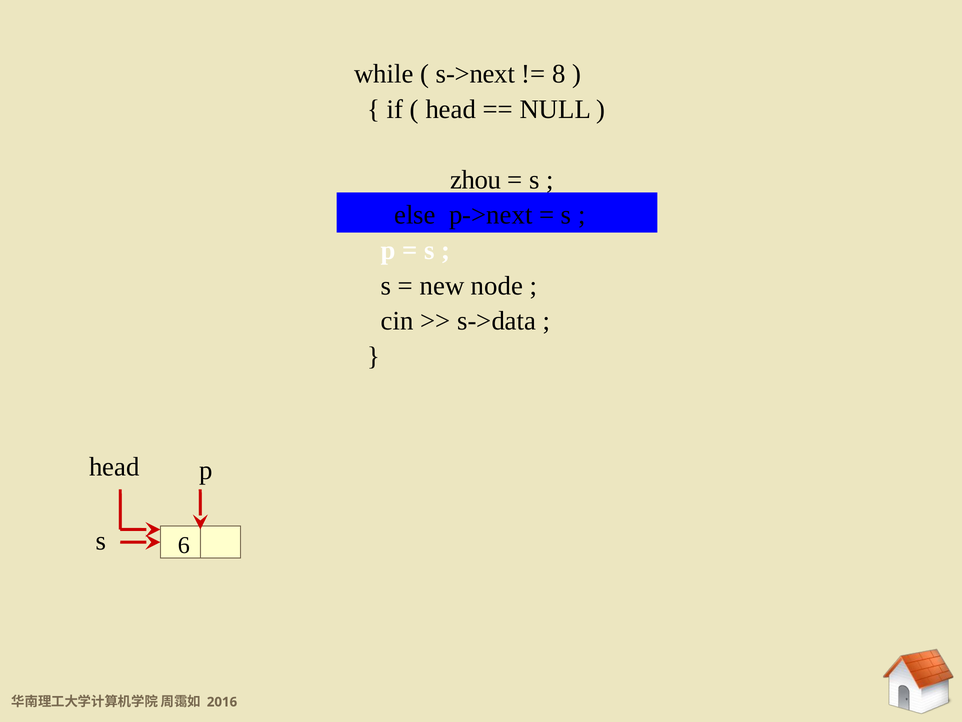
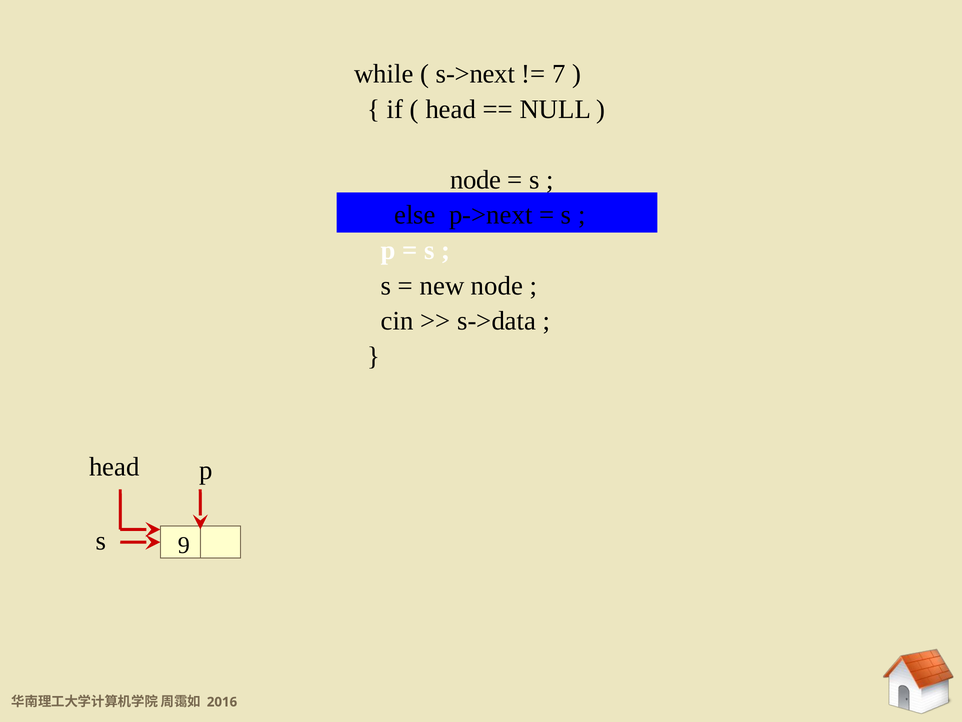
8: 8 -> 7 (559, 74)
zhou: zhou -> node (476, 180)
6: 6 -> 9 (184, 545)
